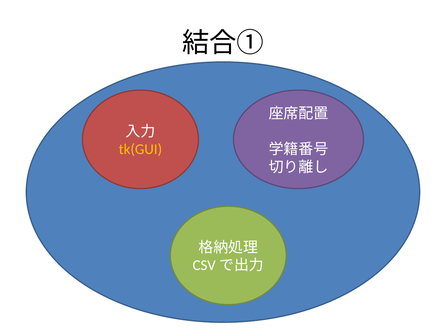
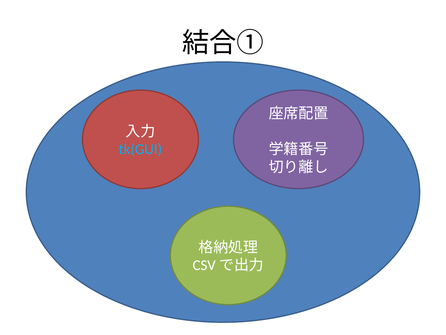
tk(GUI colour: yellow -> light blue (140, 149)
